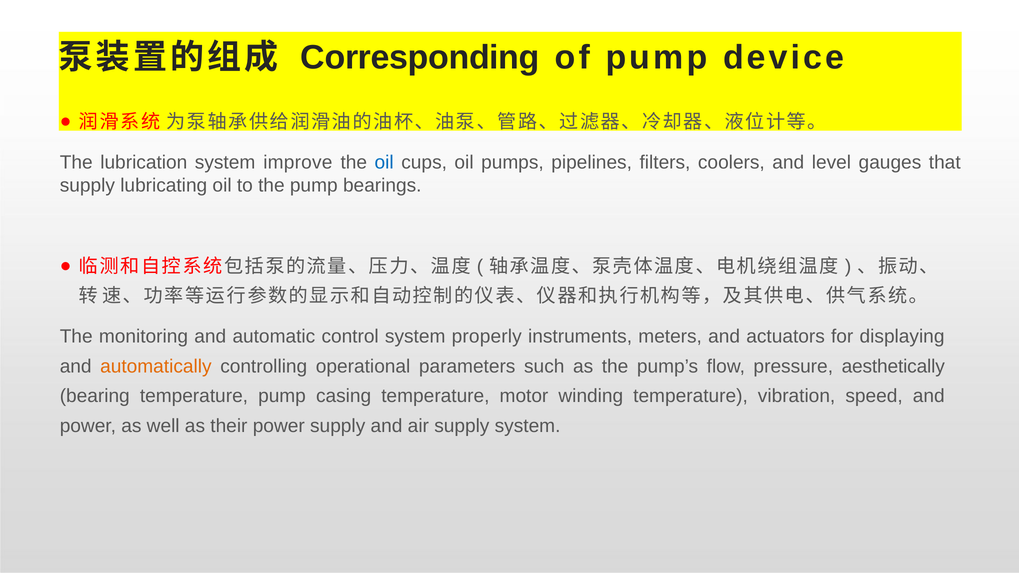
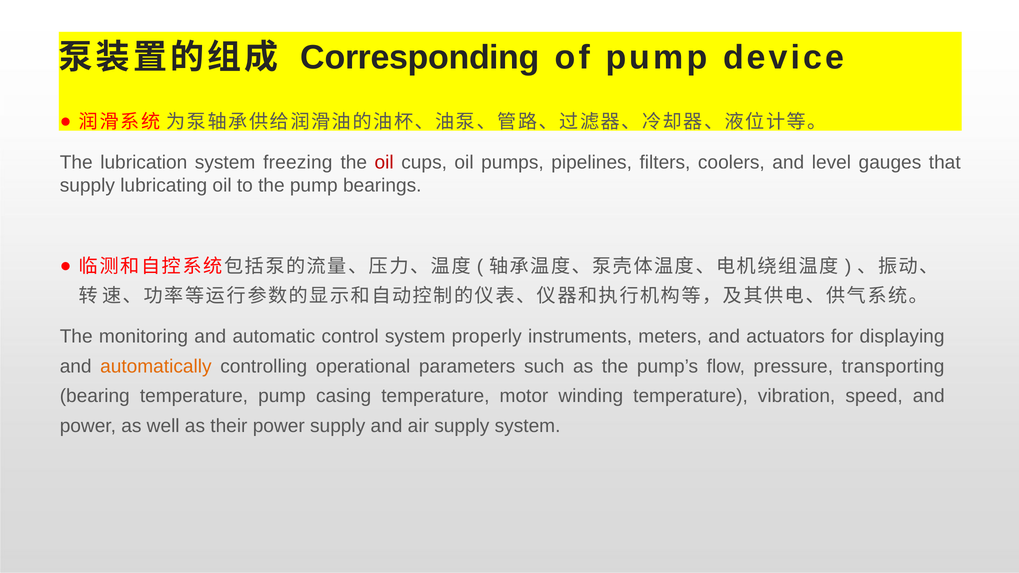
improve: improve -> freezing (298, 163)
oil colour: blue -> red (384, 163)
aesthetically: aesthetically -> transporting (893, 366)
